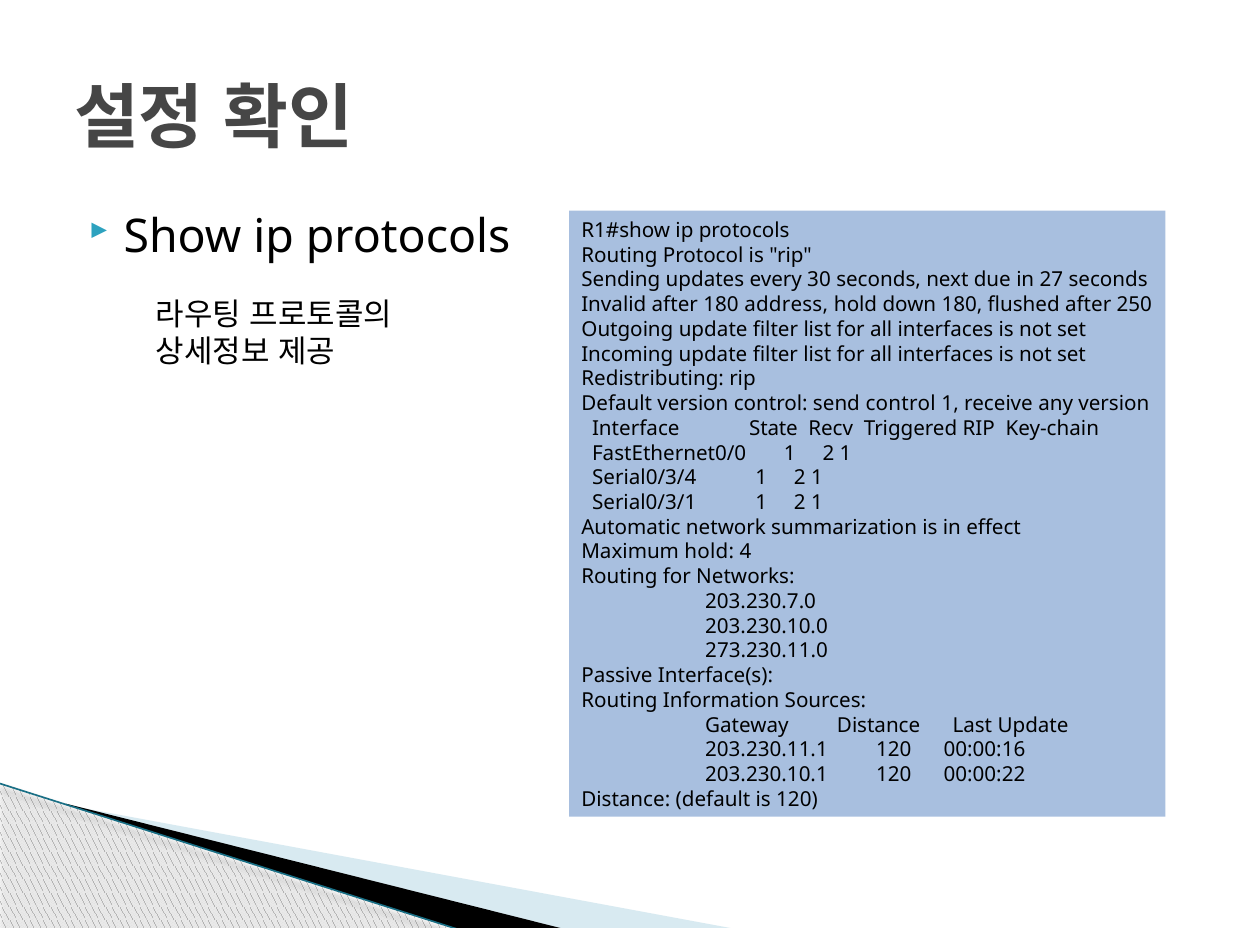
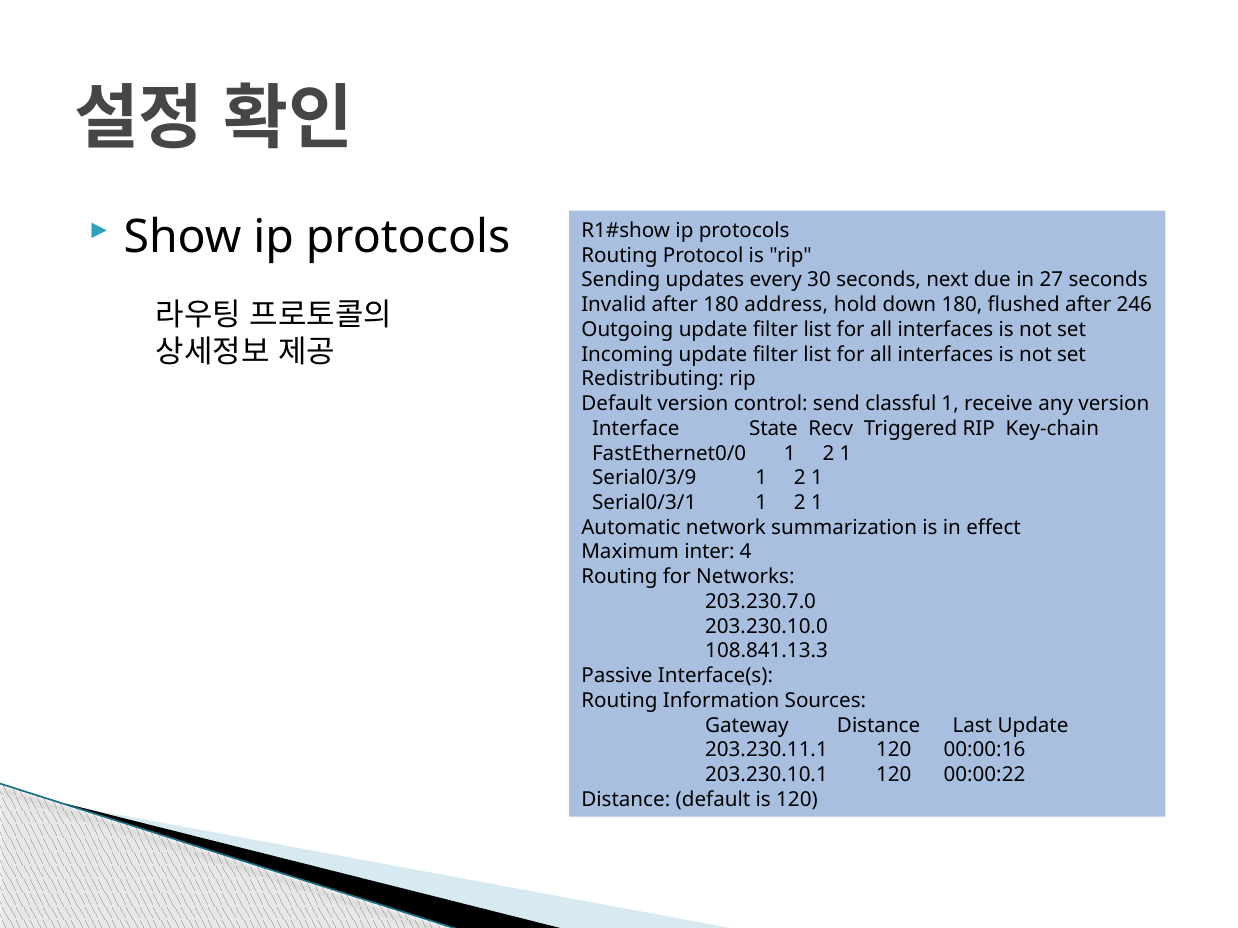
250: 250 -> 246 (1134, 305)
send control: control -> classful (901, 404)
Serial0/3/4: Serial0/3/4 -> Serial0/3/9 (644, 478)
Maximum hold: hold -> inter (709, 552)
273.230.11.0: 273.230.11.0 -> 108.841.13.3 (767, 652)
